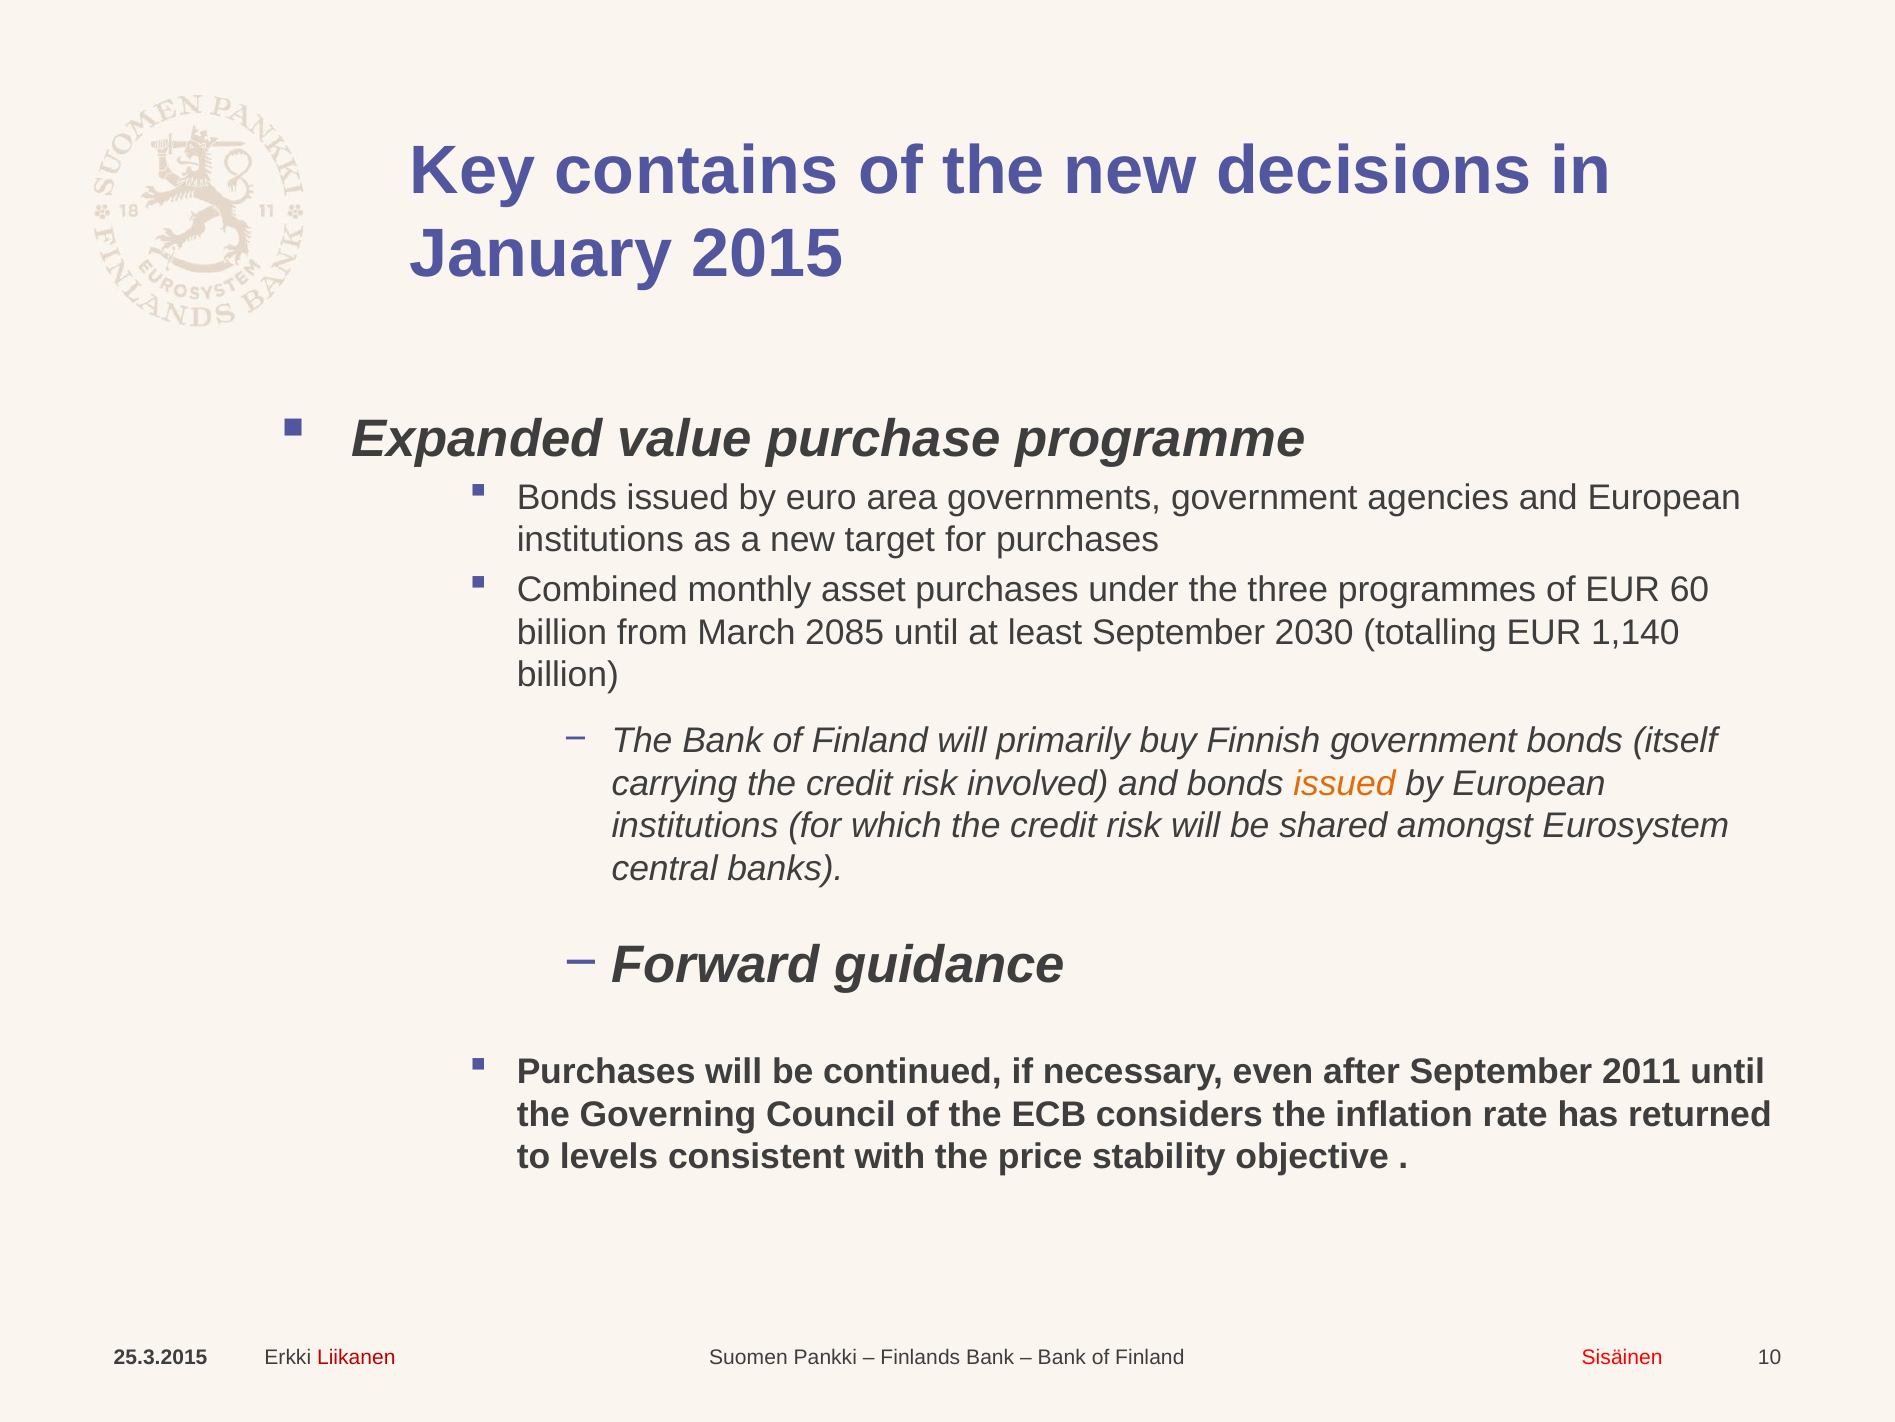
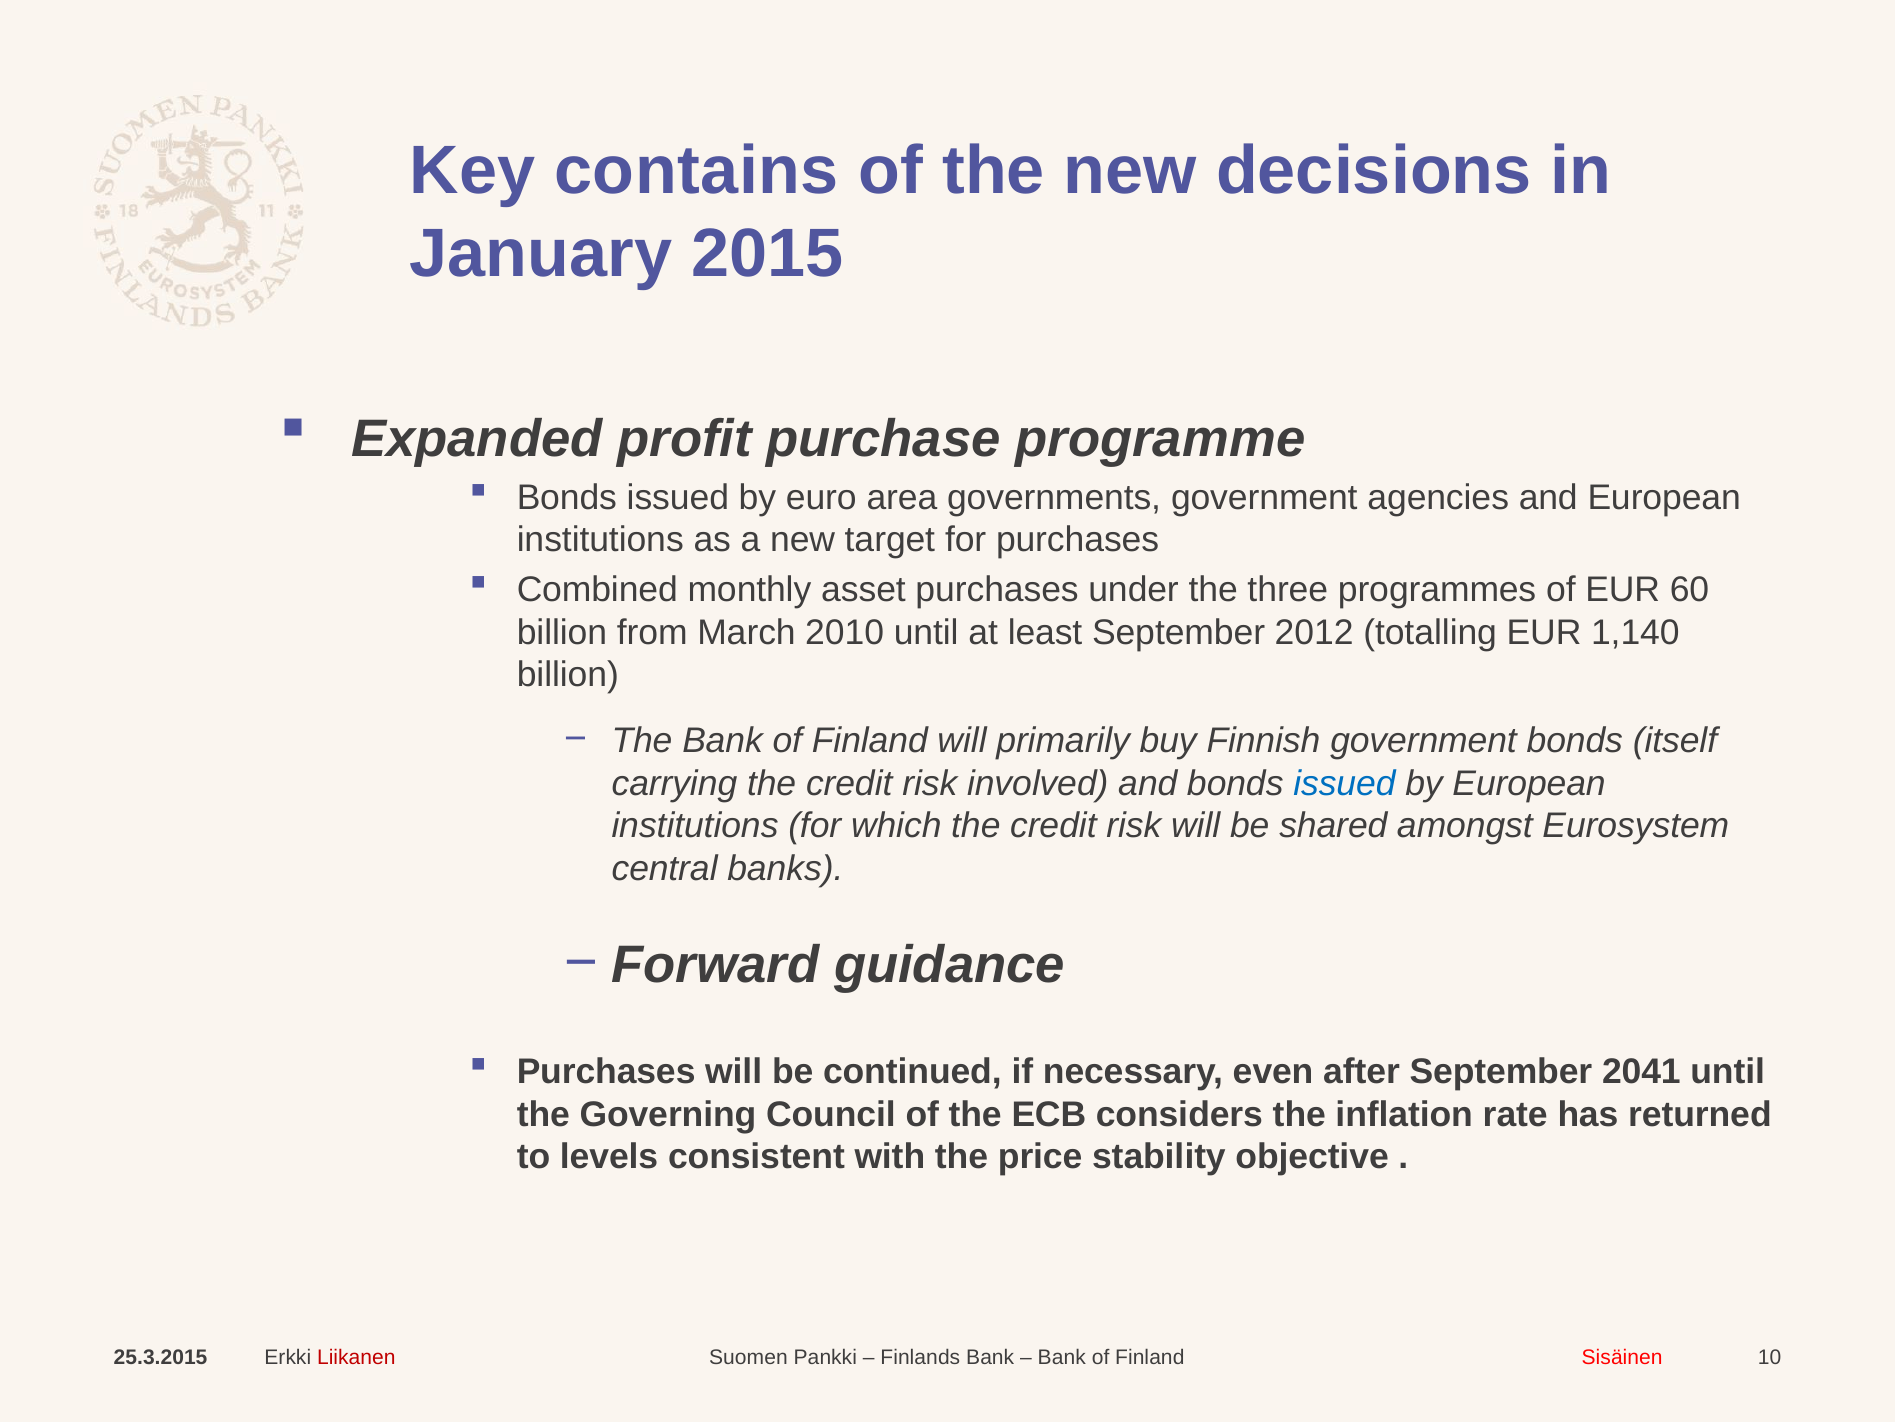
value: value -> profit (685, 439)
2085: 2085 -> 2010 (845, 632)
2030: 2030 -> 2012 (1314, 632)
issued colour: orange -> blue (1344, 783)
2011: 2011 -> 2041 (1641, 1071)
